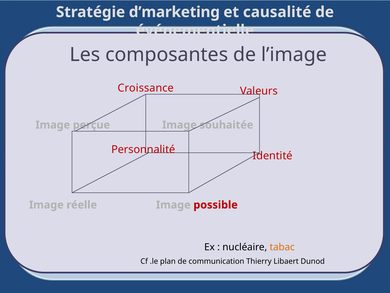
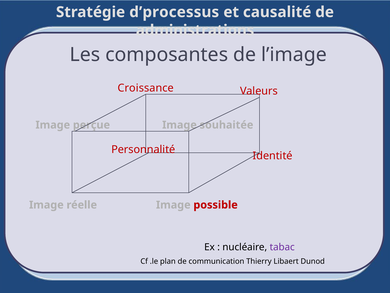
d’marketing: d’marketing -> d’processus (174, 12)
événementielle: événementielle -> administrations (195, 30)
tabac colour: orange -> purple (282, 247)
